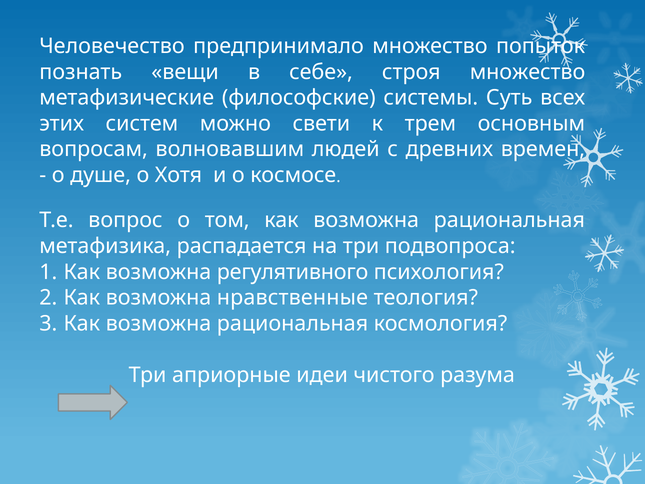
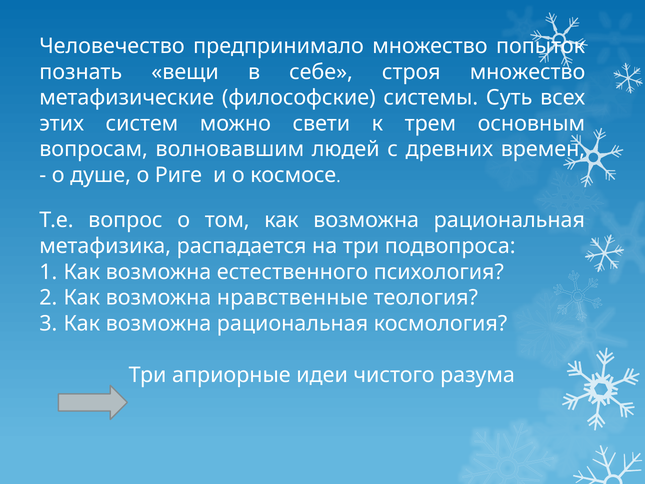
Хотя: Хотя -> Риге (178, 175)
регулятивного: регулятивного -> естественного (292, 272)
